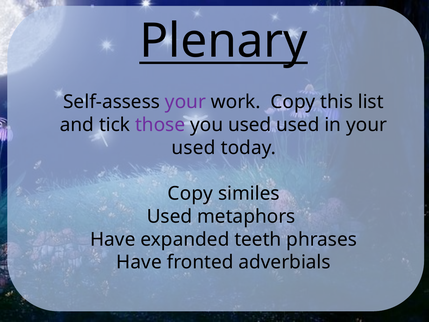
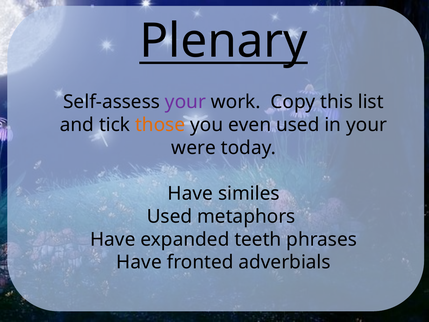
those colour: purple -> orange (160, 125)
you used: used -> even (250, 125)
used: used -> were (194, 148)
Copy: Copy -> Have (190, 193)
